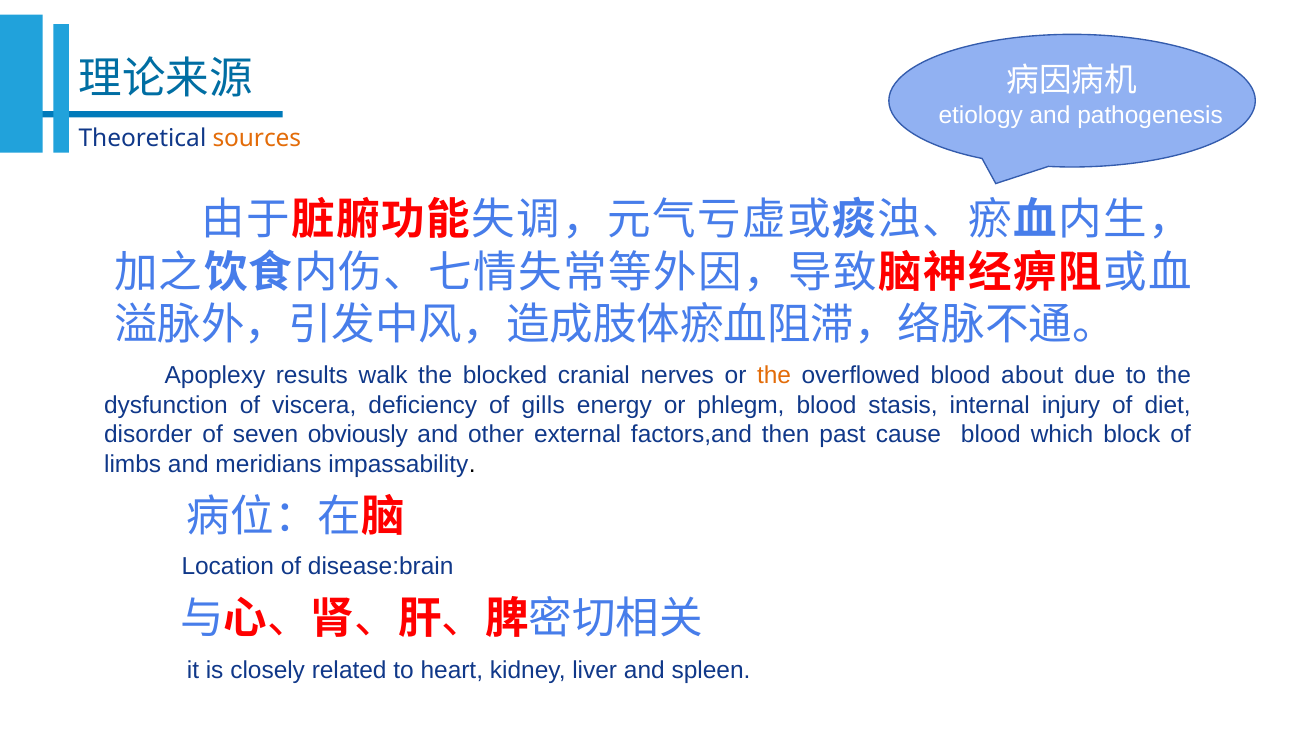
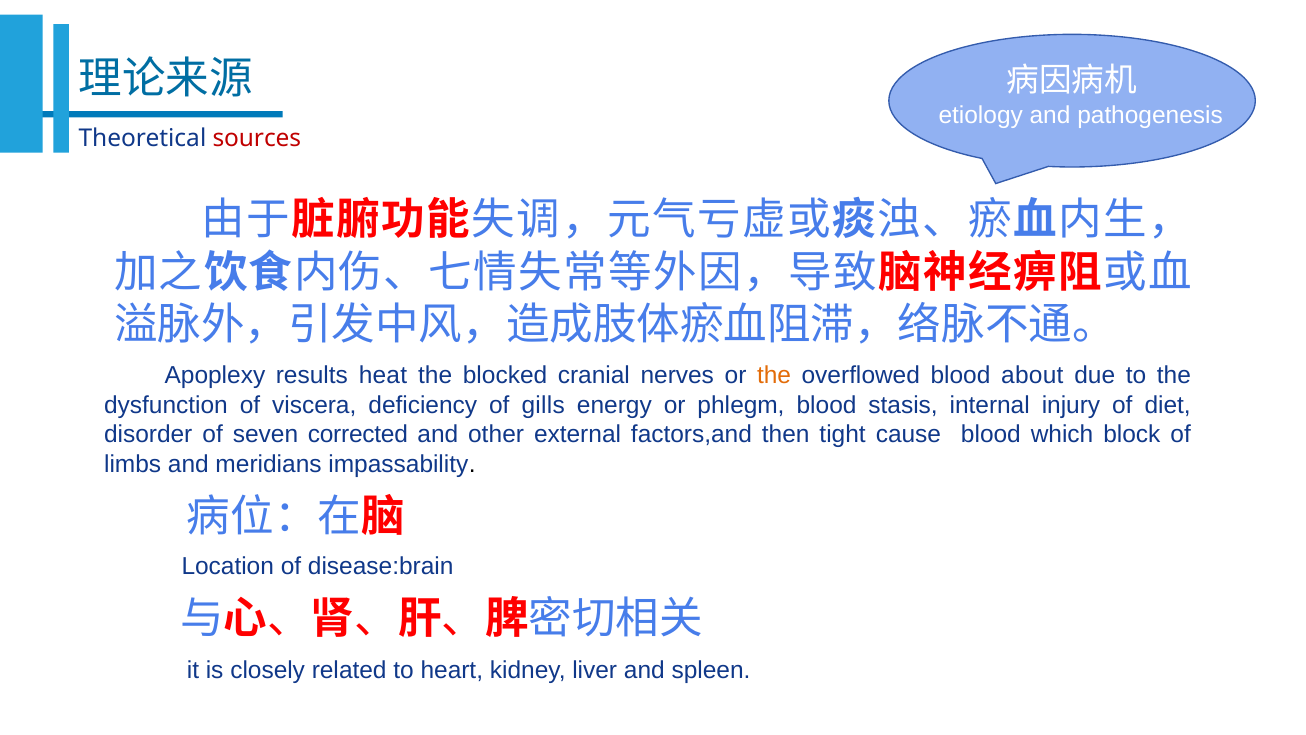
sources colour: orange -> red (257, 138)
walk: walk -> heat (383, 376)
obviously: obviously -> corrected (358, 434)
past: past -> tight (843, 434)
